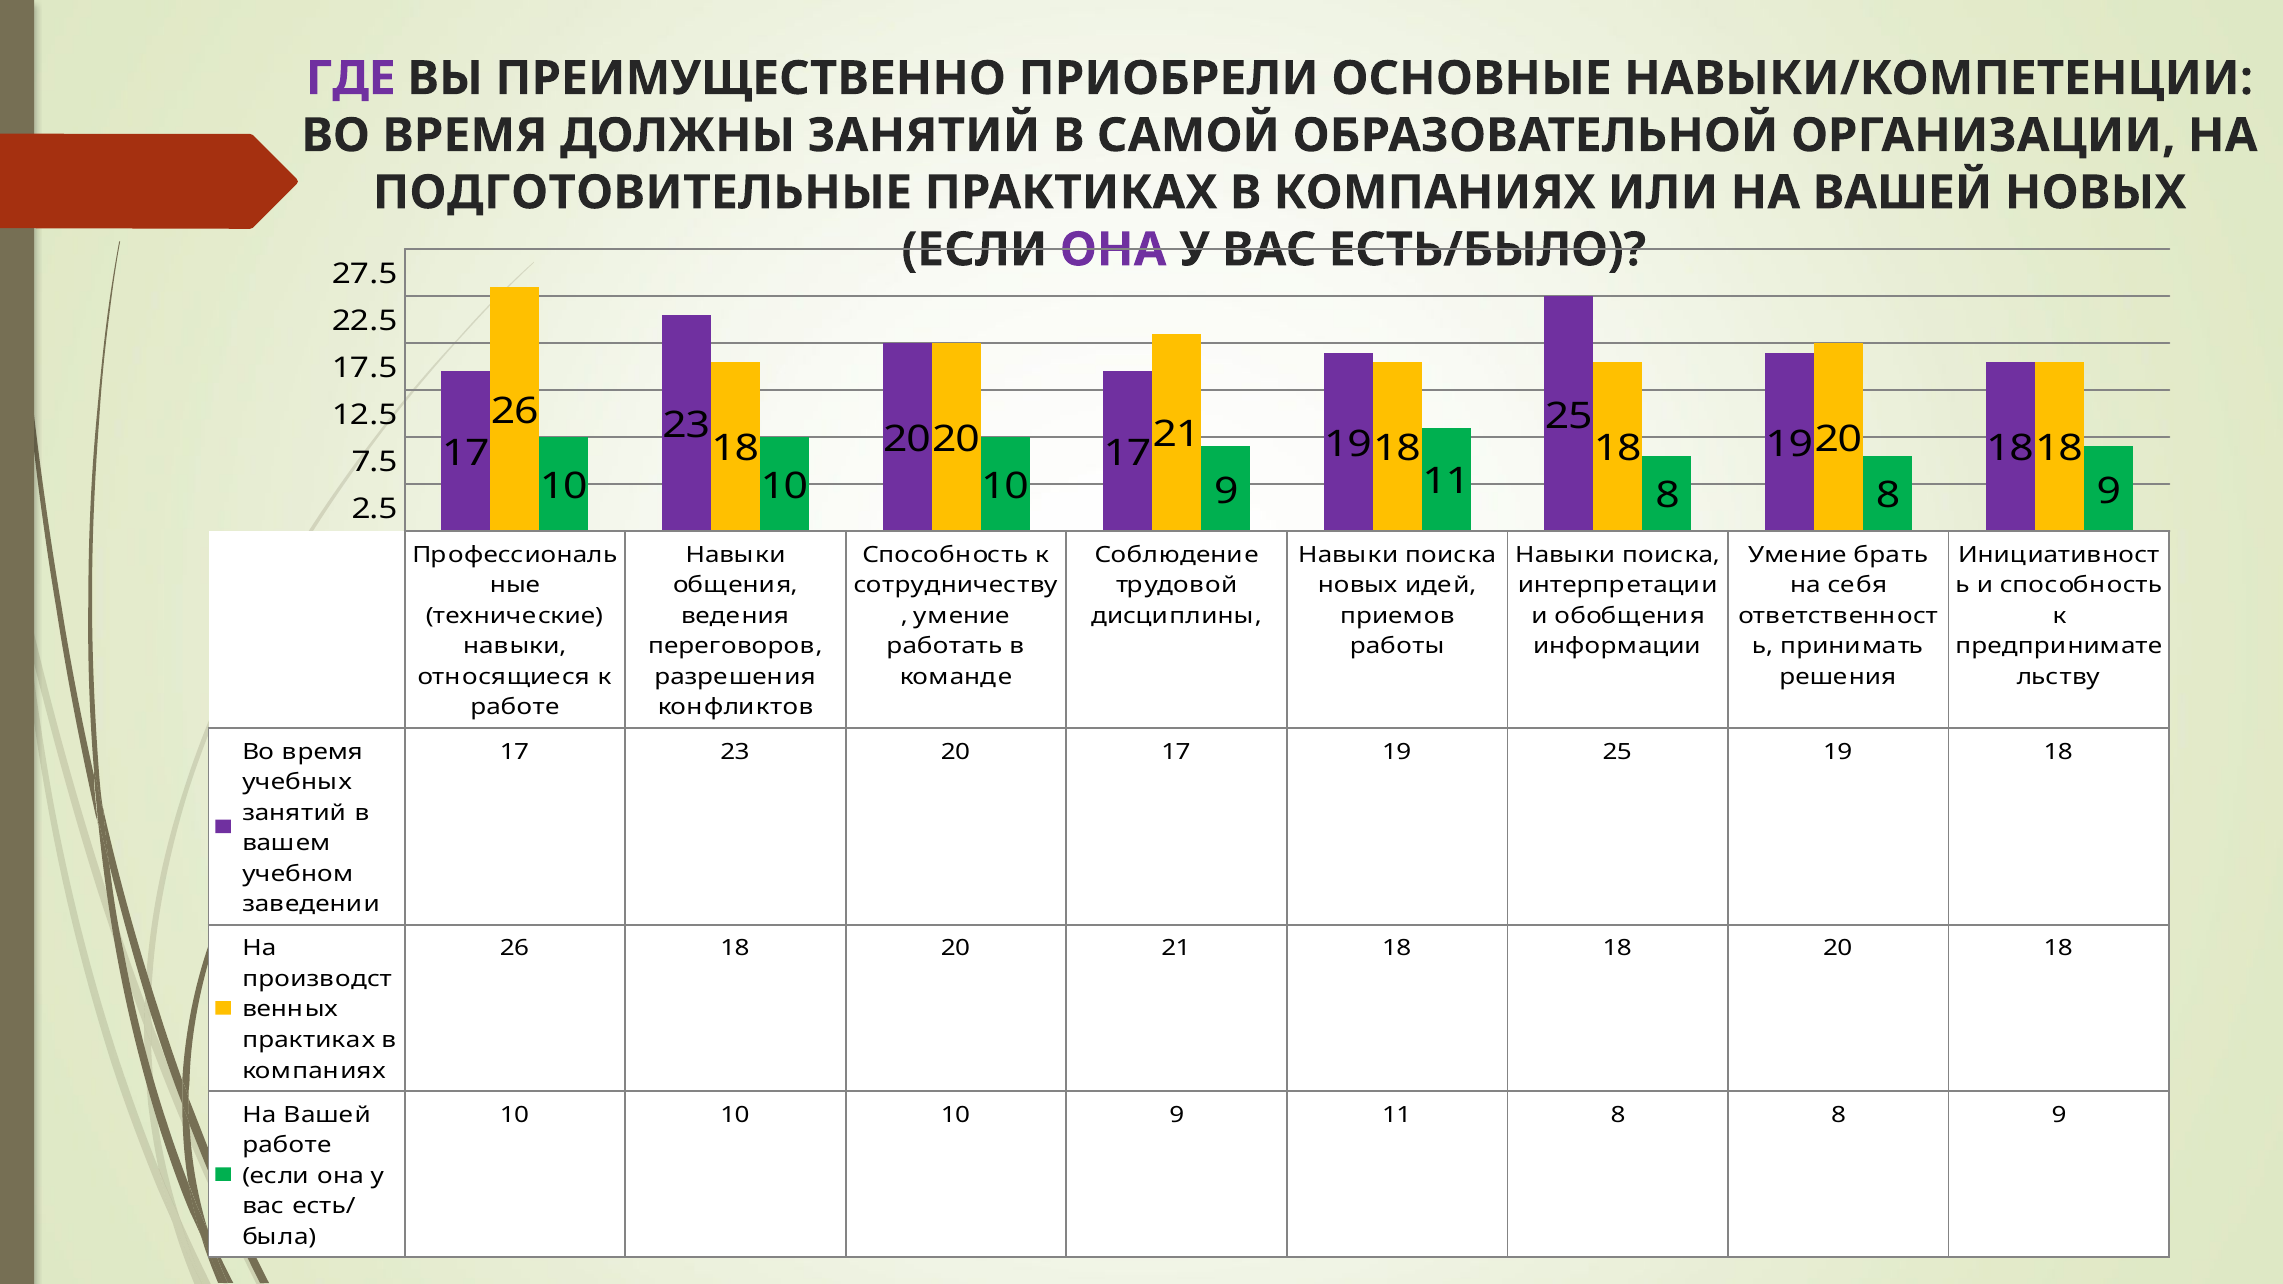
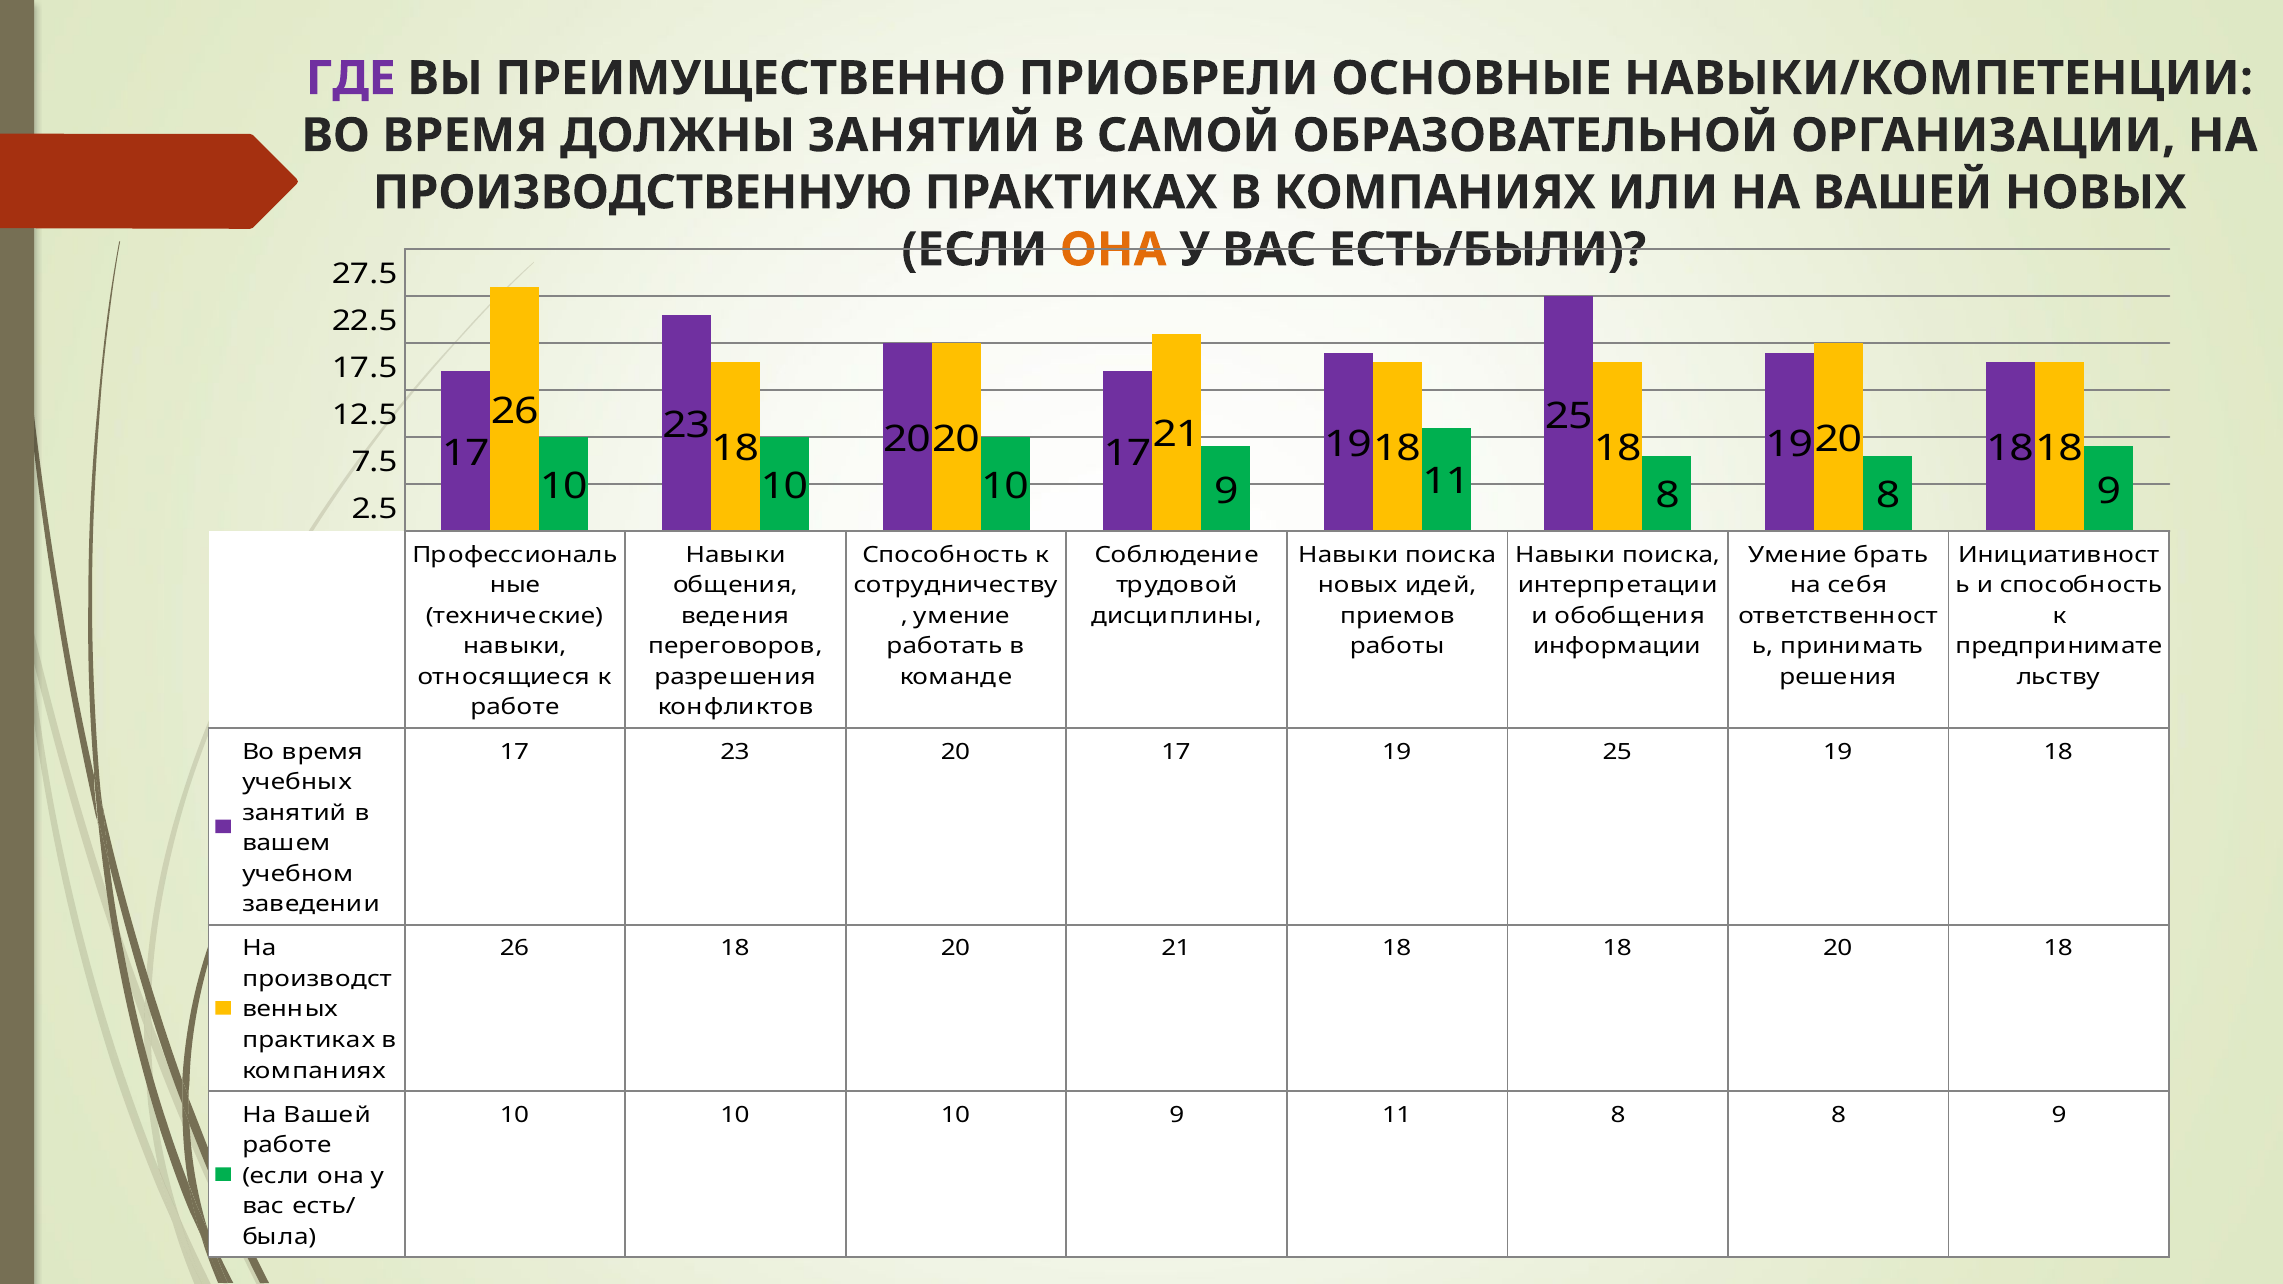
ПОДГОТОВИТЕЛЬНЫЕ: ПОДГОТОВИТЕЛЬНЫЕ -> ПРОИЗВОДСТВЕННУЮ (643, 193)
ОНА colour: purple -> orange (1113, 250)
ЕСТЬ/БЫЛО: ЕСТЬ/БЫЛО -> ЕСТЬ/БЫЛИ (1488, 250)
